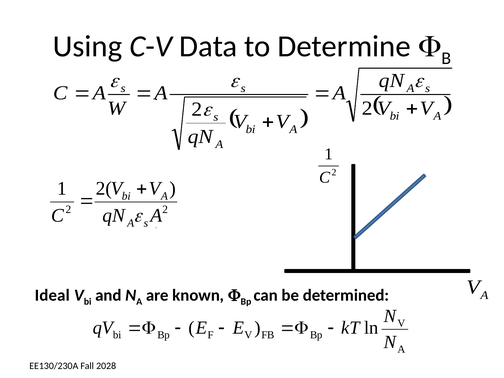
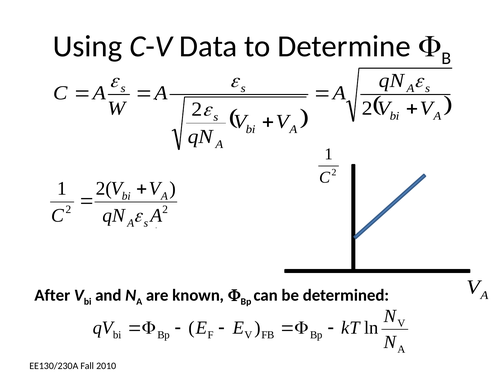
Ideal: Ideal -> After (52, 295)
2028: 2028 -> 2010 (106, 366)
